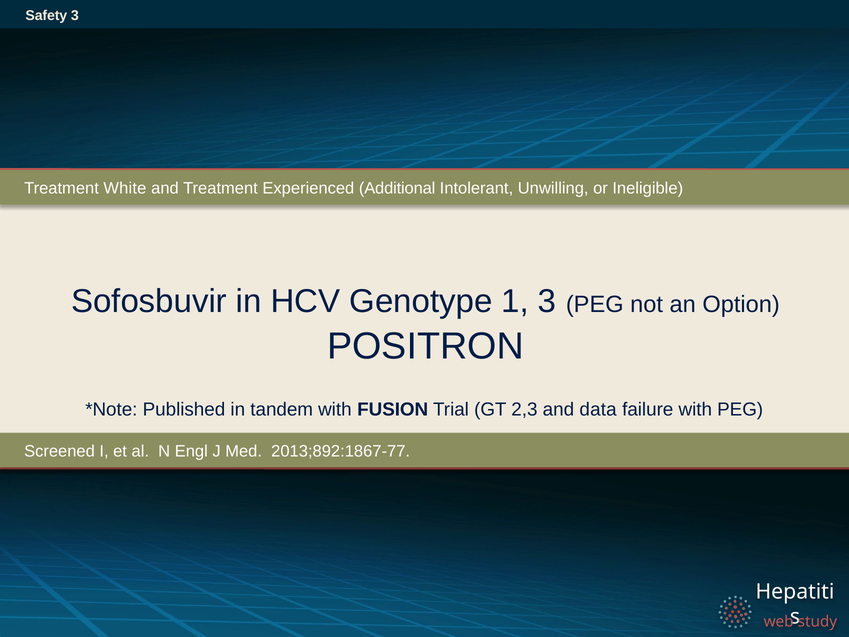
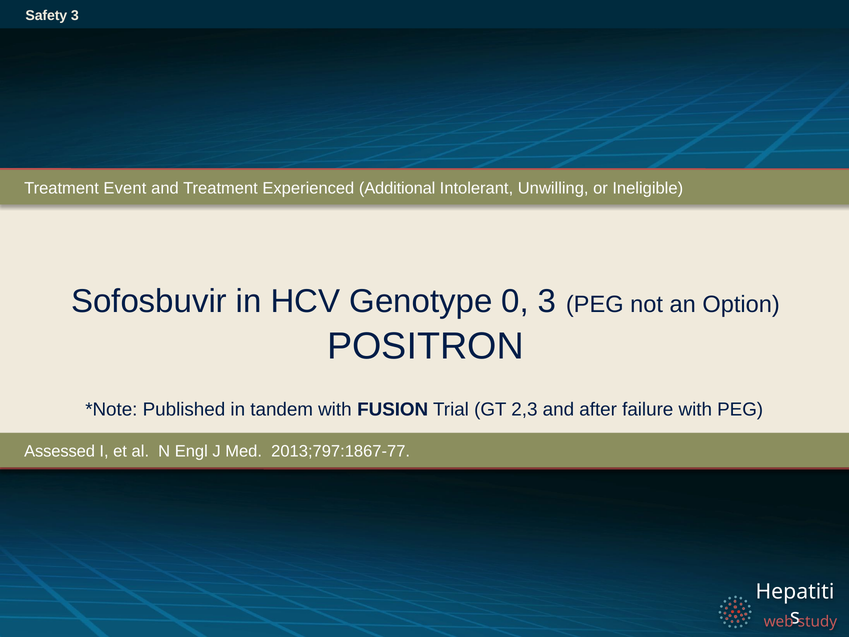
White: White -> Event (125, 188)
1: 1 -> 0 (515, 301)
data: data -> after (598, 409)
Screened: Screened -> Assessed (60, 451)
2013;892:1867-77: 2013;892:1867-77 -> 2013;797:1867-77 (341, 451)
